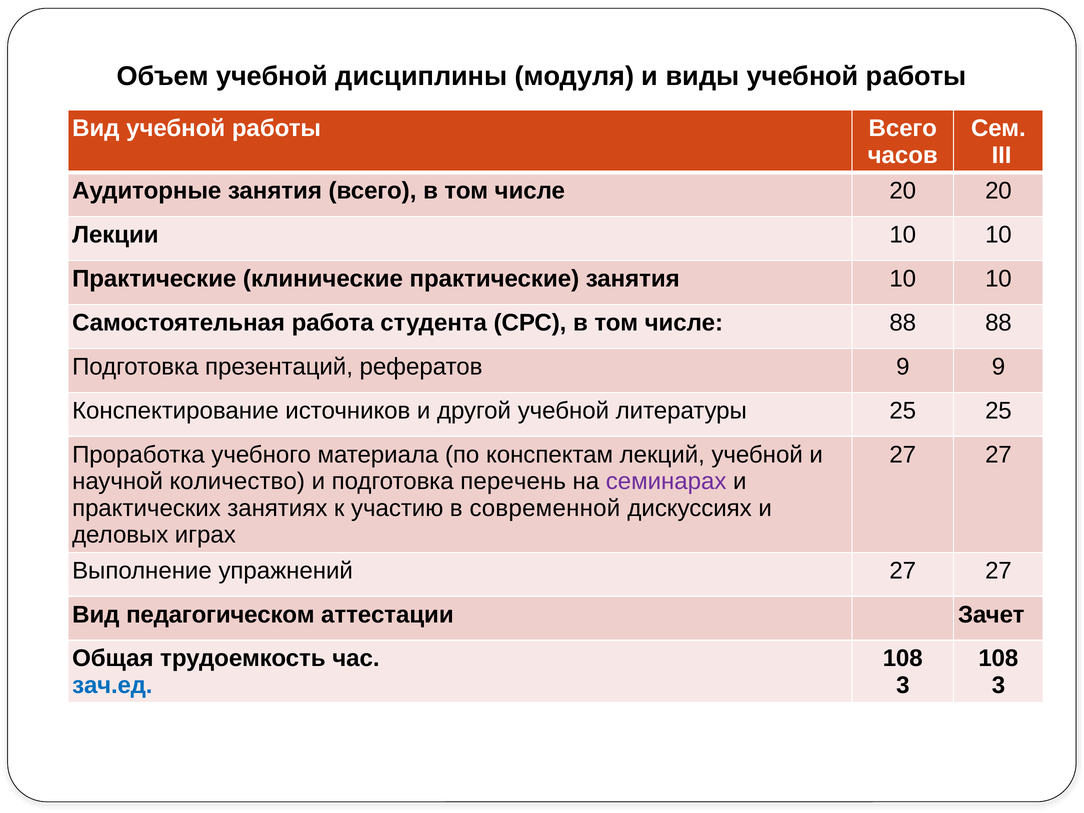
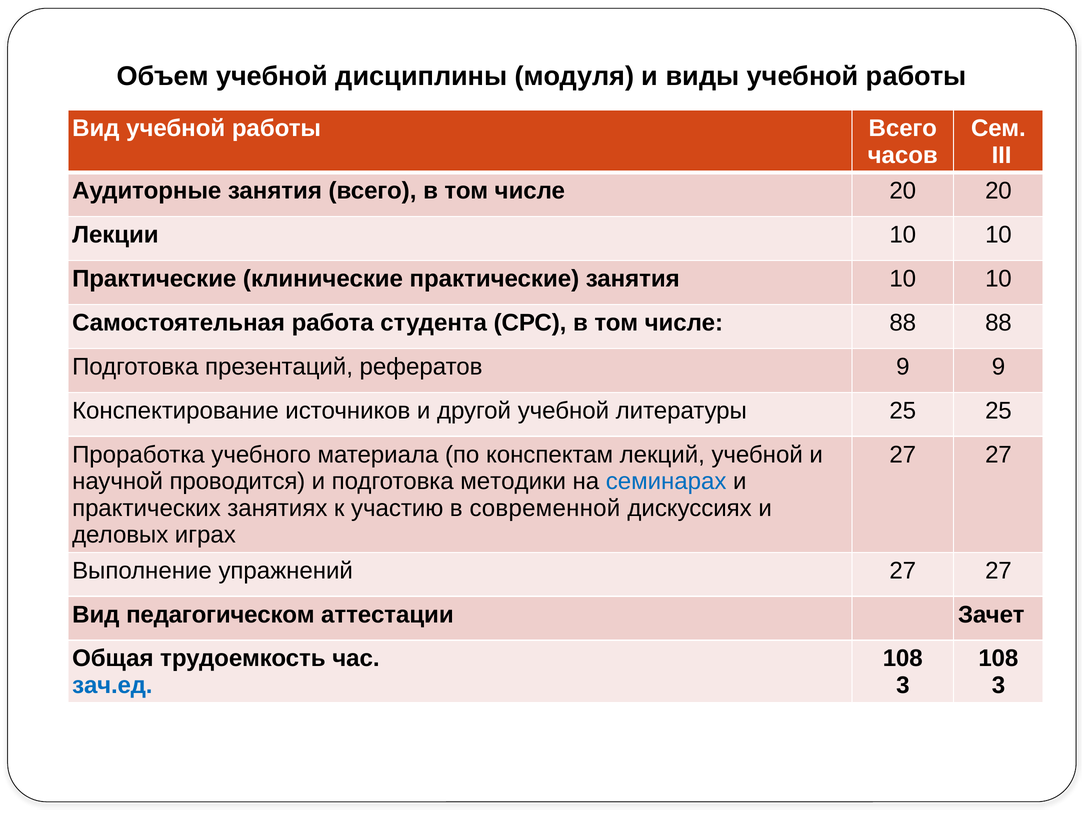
количество: количество -> проводится (237, 481)
перечень: перечень -> методики (513, 481)
семинарах colour: purple -> blue (666, 481)
